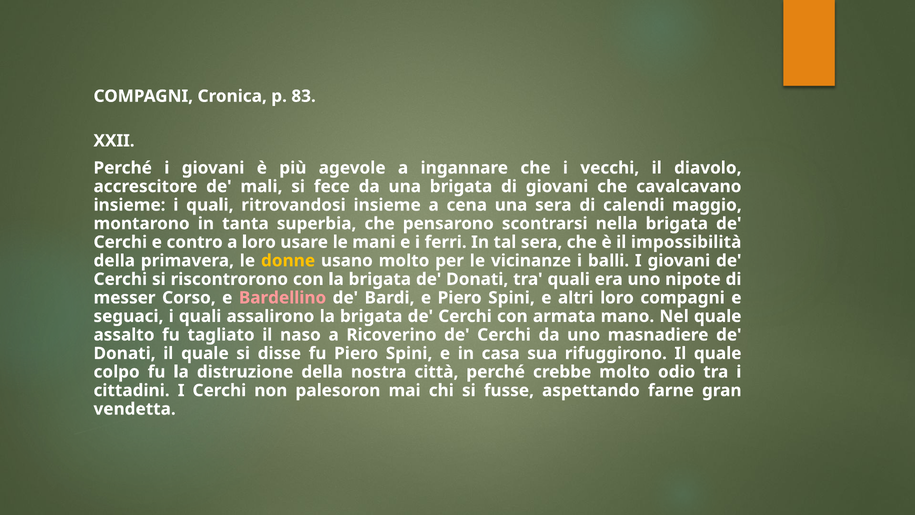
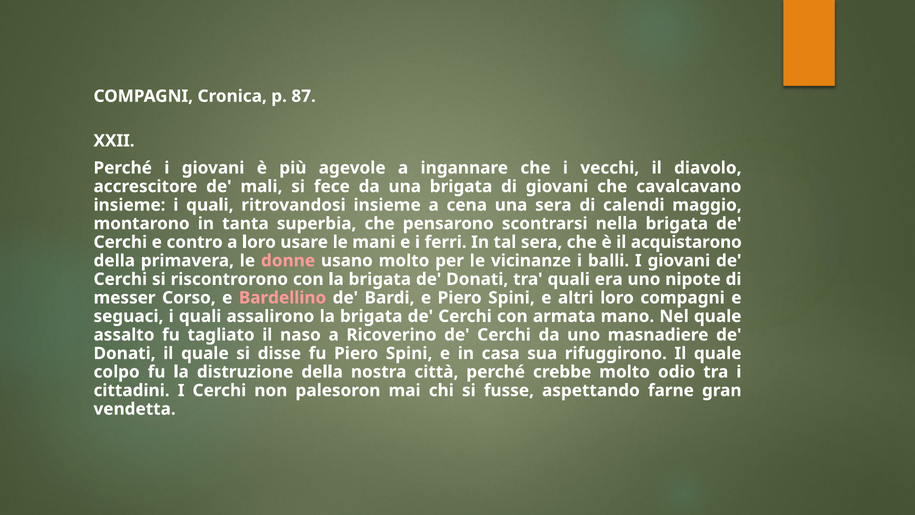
83: 83 -> 87 (304, 96)
impossibilità: impossibilità -> acquistarono (686, 242)
donne colour: yellow -> pink (288, 261)
